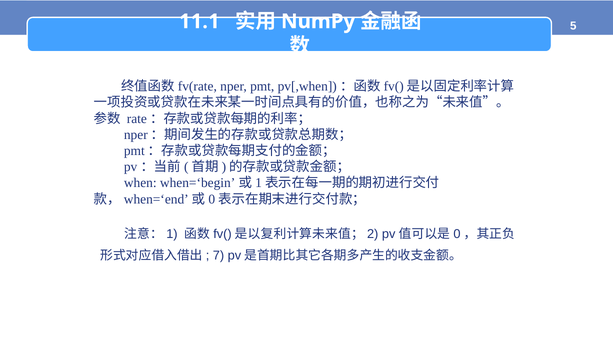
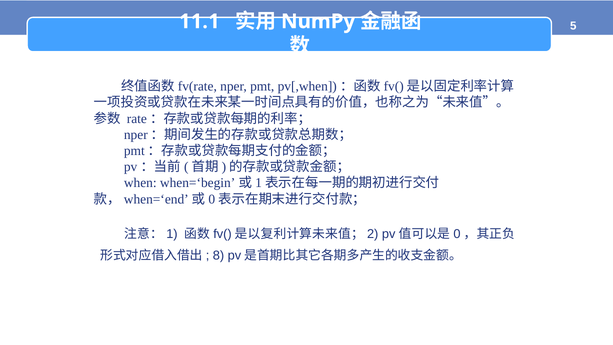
7: 7 -> 8 (219, 255)
